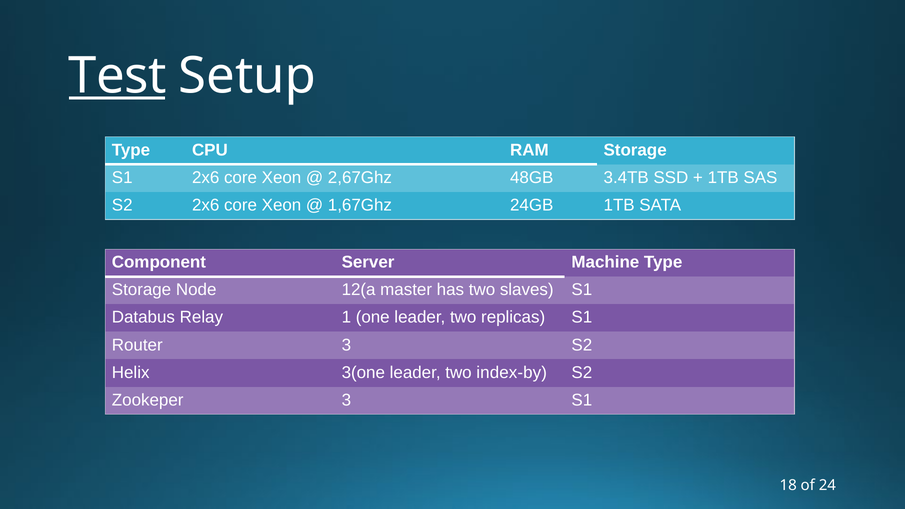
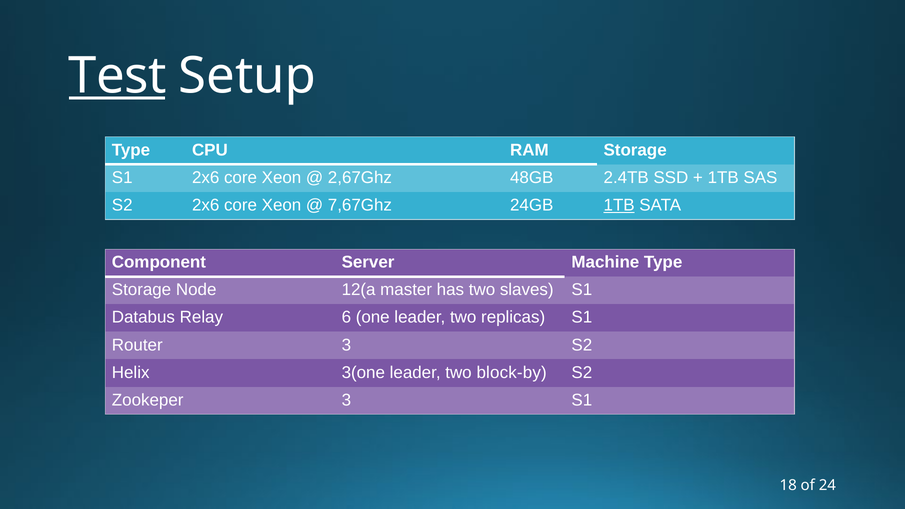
3.4TB: 3.4TB -> 2.4TB (626, 178)
1,67Ghz: 1,67Ghz -> 7,67Ghz (360, 205)
1TB underline: none -> present (619, 205)
1: 1 -> 6 (346, 317)
index-by: index-by -> block-by (512, 372)
